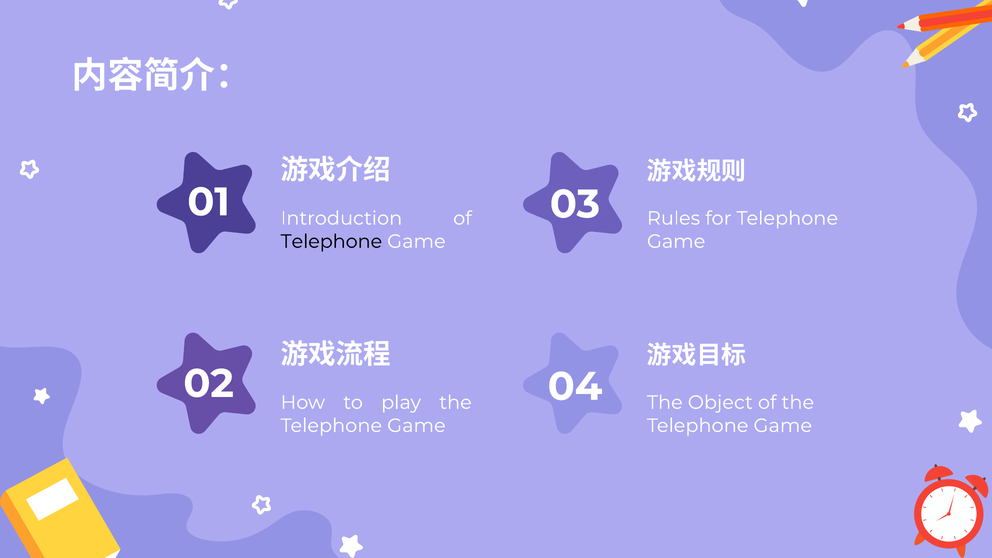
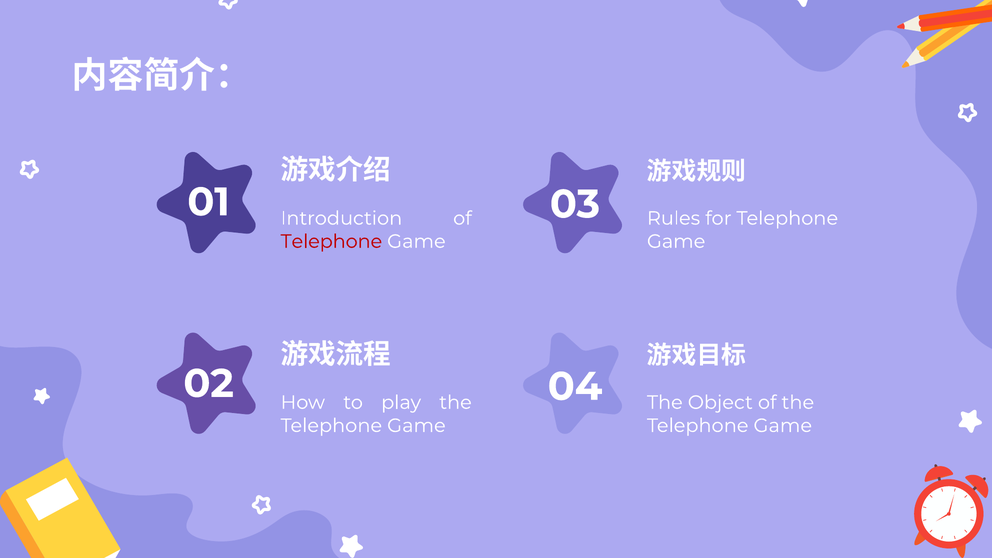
Telephone colour: black -> red (331, 241)
